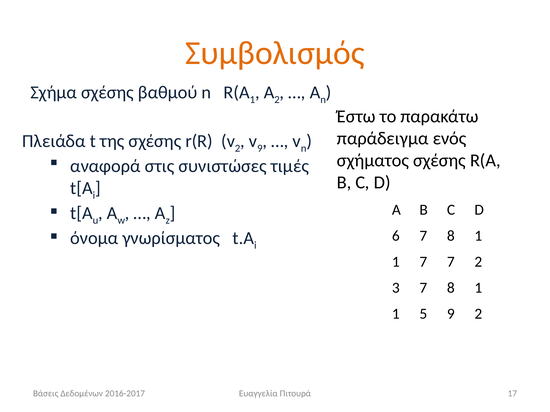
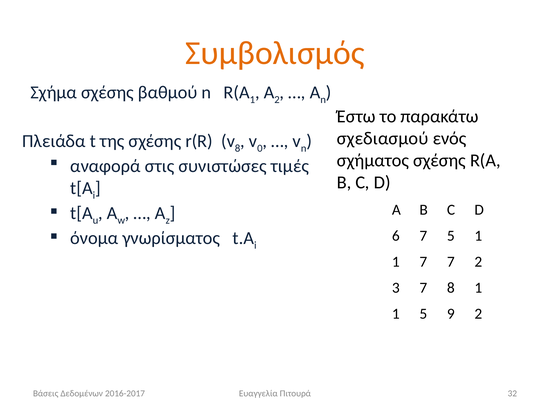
παράδειγμα: παράδειγμα -> σχεδιασμού (383, 139)
2: 2 -> 8 (238, 149)
9: 9 -> 0 (260, 149)
6 7 8: 8 -> 5 (451, 236)
17: 17 -> 32 (512, 394)
